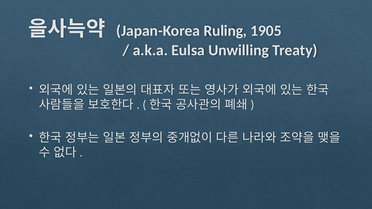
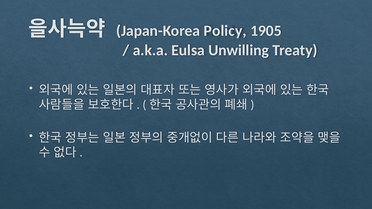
Ruling: Ruling -> Policy (225, 31)
